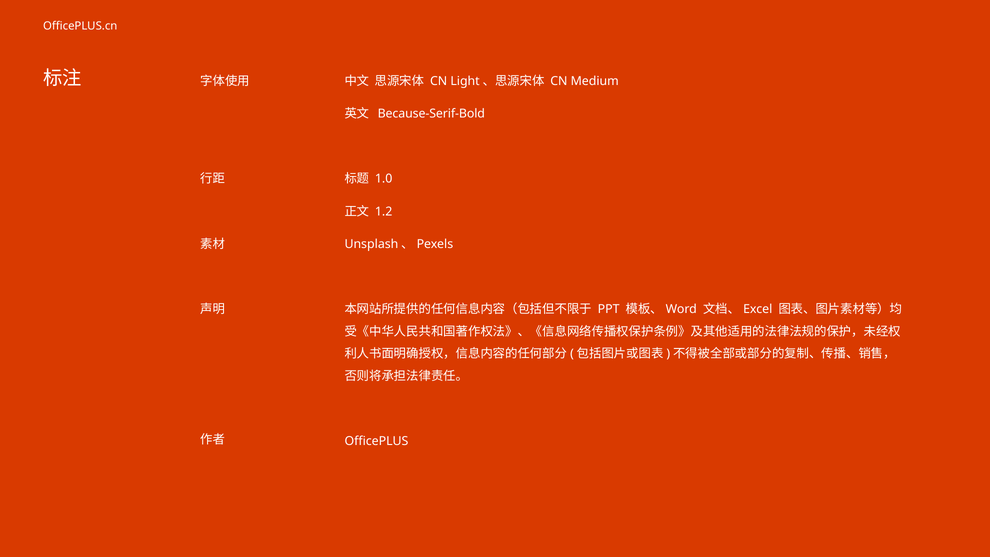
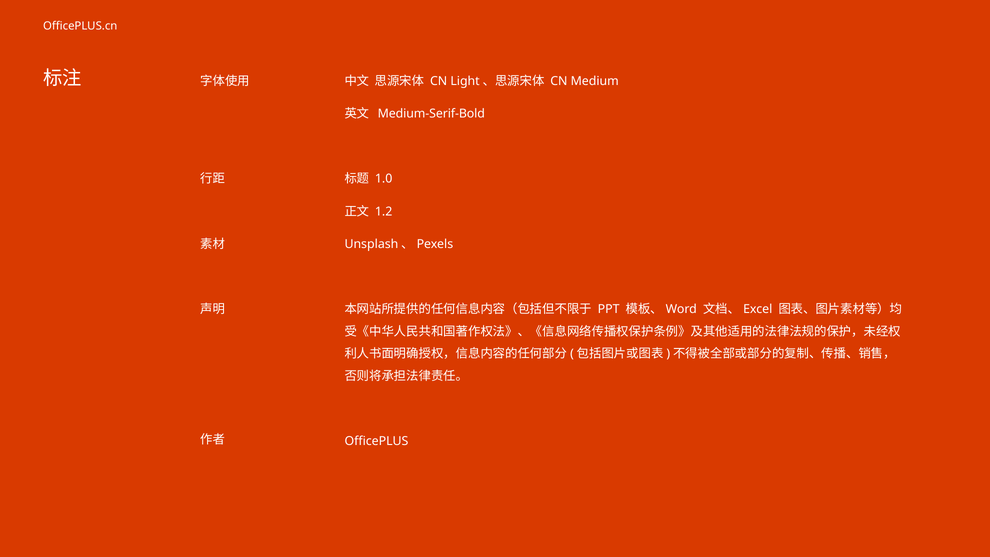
Because-Serif-Bold: Because-Serif-Bold -> Medium-Serif-Bold (431, 114)
